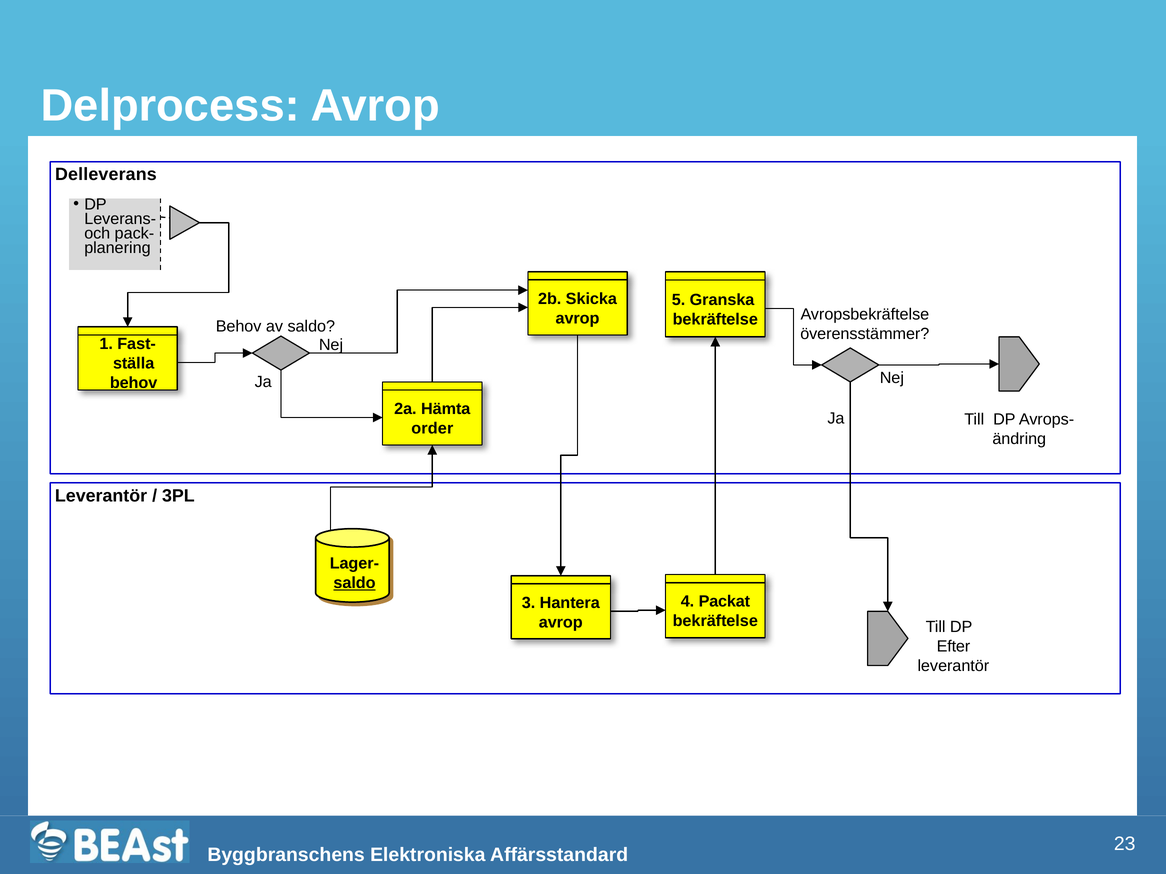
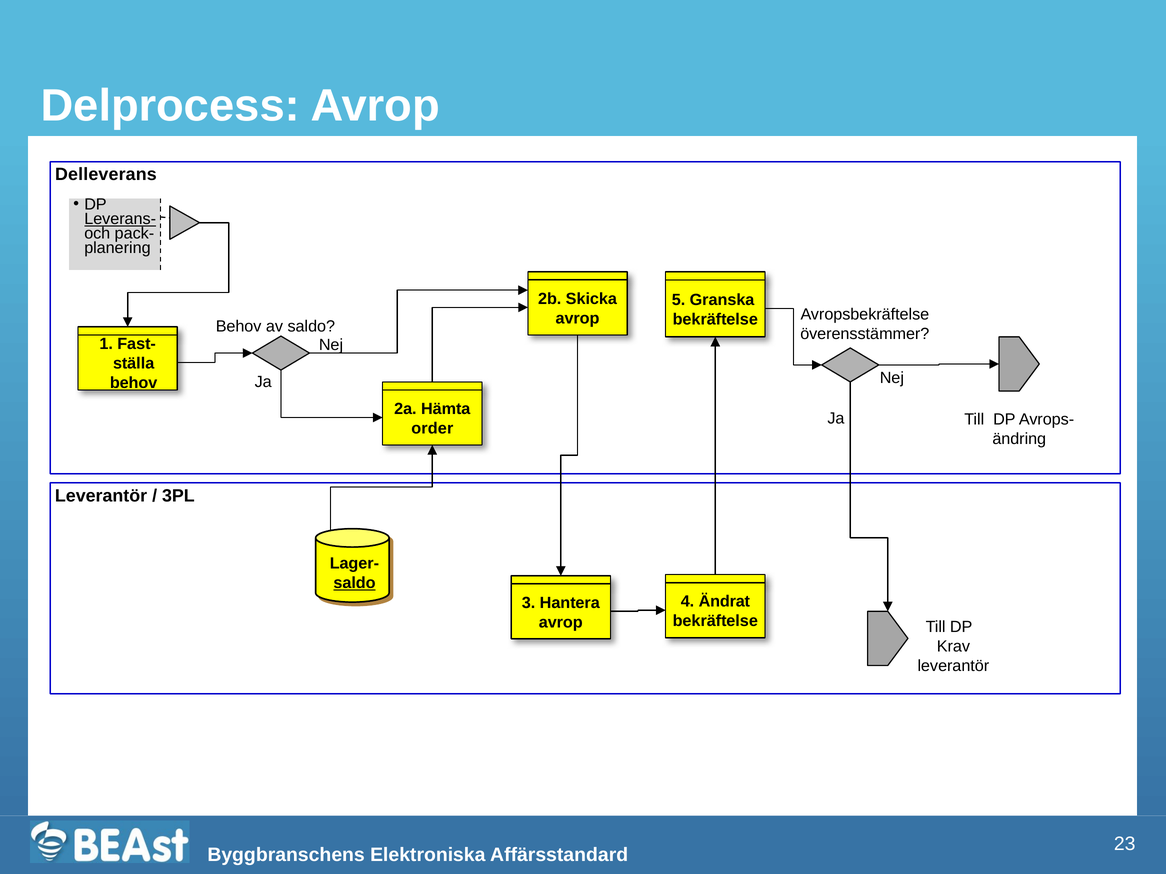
Leverans- underline: none -> present (120, 219)
Packat: Packat -> Ändrat (724, 602)
Efter: Efter -> Krav (953, 647)
